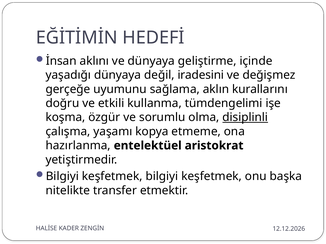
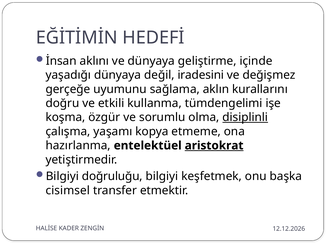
aristokrat underline: none -> present (214, 146)
keşfetmek: keşfetmek -> doğruluğu (112, 177)
nitelikte: nitelikte -> cisimsel (68, 191)
